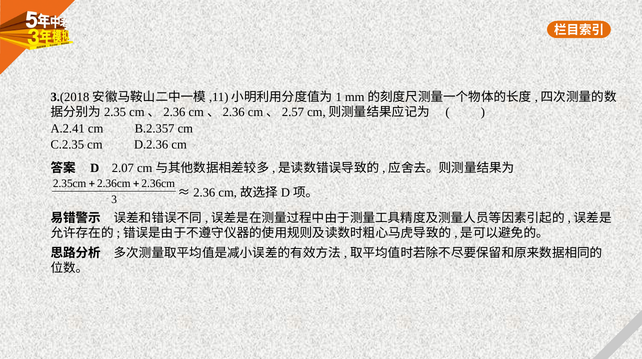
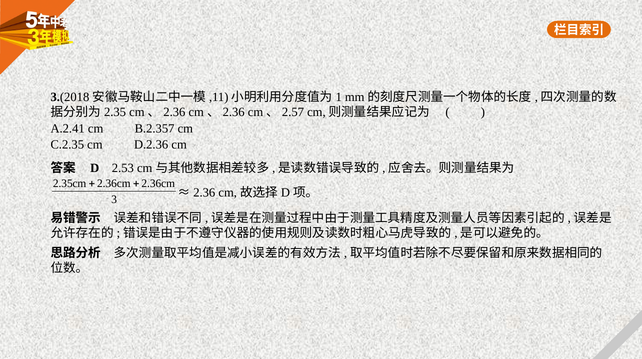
2.07: 2.07 -> 2.53 (123, 168)
